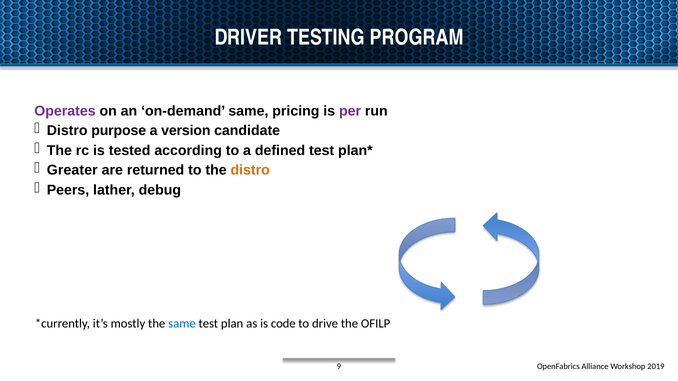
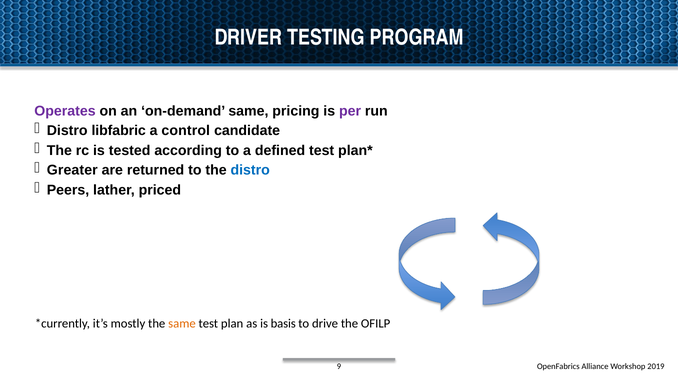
purpose: purpose -> libfabric (119, 131)
version: version -> control (186, 131)
distro colour: orange -> blue (250, 170)
debug: debug -> priced (160, 190)
same colour: blue -> orange (182, 324)
code: code -> basis (283, 324)
